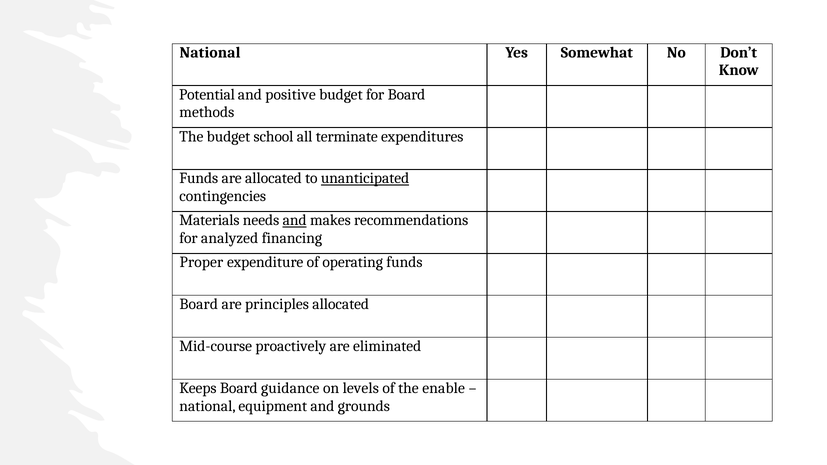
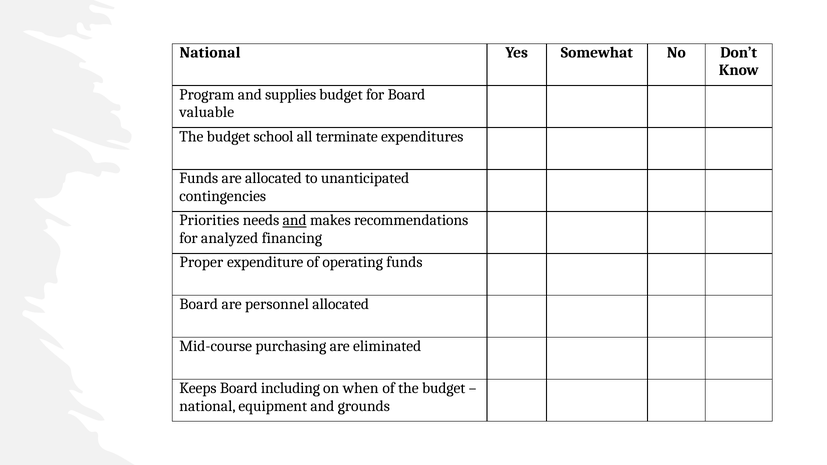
Potential: Potential -> Program (207, 94)
positive: positive -> supplies (291, 94)
methods: methods -> valuable (207, 112)
unanticipated underline: present -> none (365, 178)
Materials: Materials -> Priorities (209, 220)
principles: principles -> personnel (277, 304)
proactively: proactively -> purchasing (291, 346)
guidance: guidance -> including (290, 388)
levels: levels -> when (361, 388)
of the enable: enable -> budget (444, 388)
